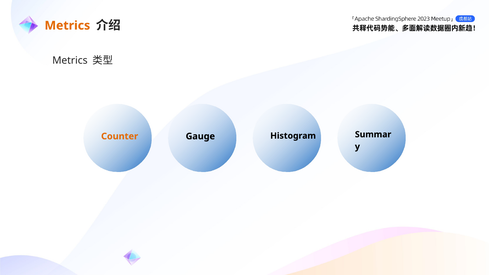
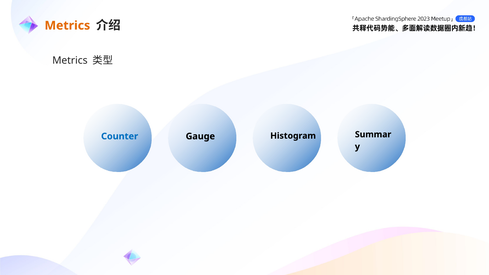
Counter colour: orange -> blue (120, 136)
